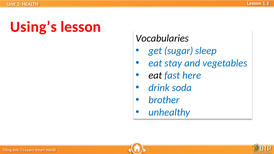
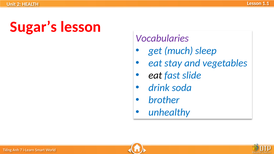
Using’s: Using’s -> Sugar’s (33, 27)
Vocabularies colour: black -> purple (162, 38)
sugar: sugar -> much (179, 51)
here: here -> slide (192, 75)
